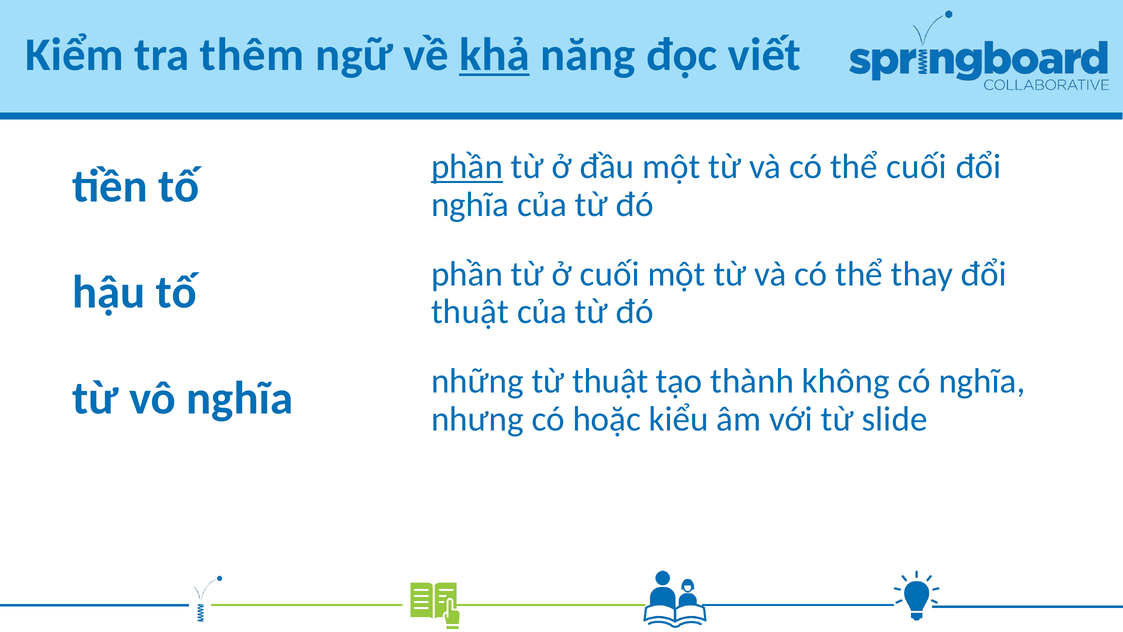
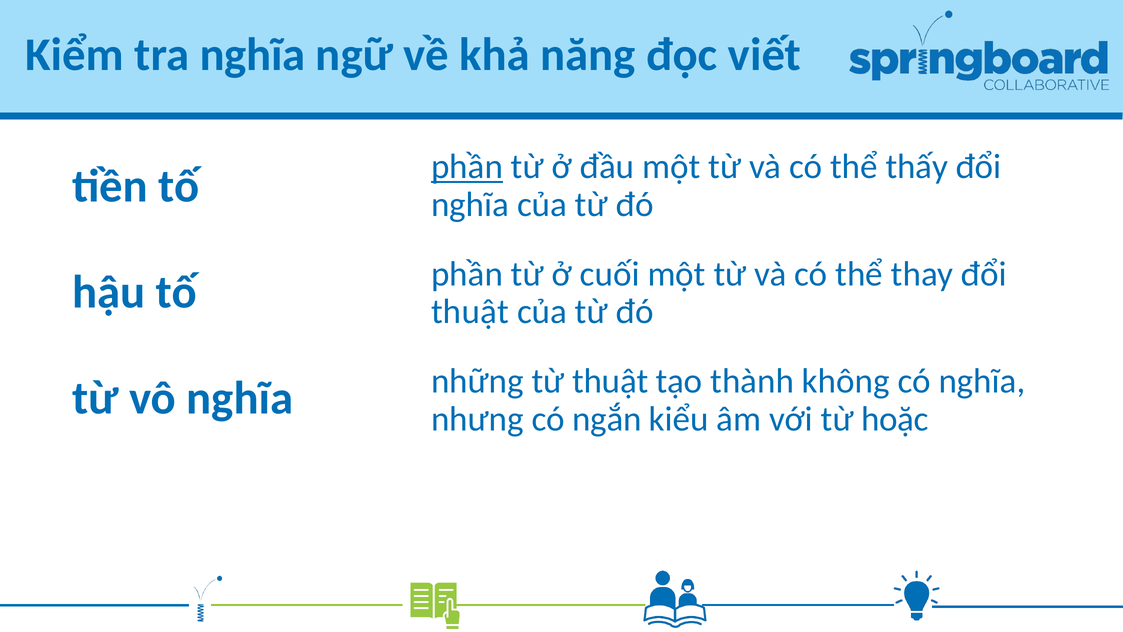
tra thêm: thêm -> nghĩa (253, 55)
khả underline: present -> none (494, 55)
thể cuối: cuối -> thấy (917, 167)
hoặc: hoặc -> ngắn (607, 419)
slide: slide -> hoặc (895, 419)
